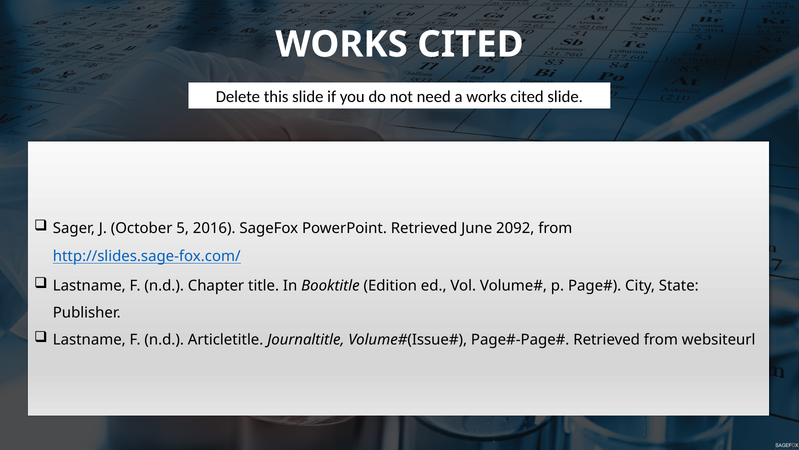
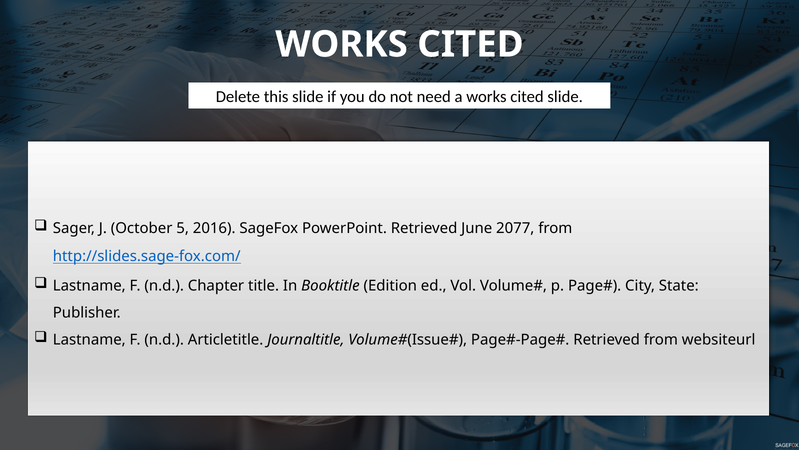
2092: 2092 -> 2077 (515, 228)
